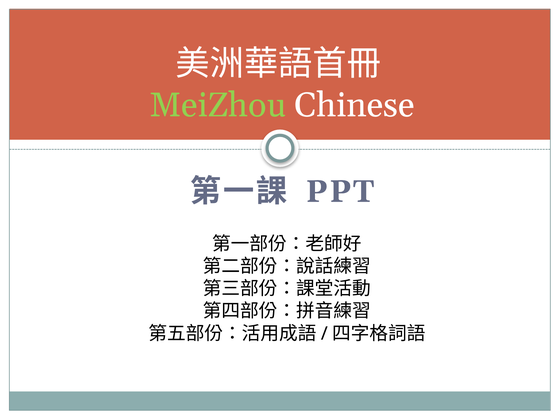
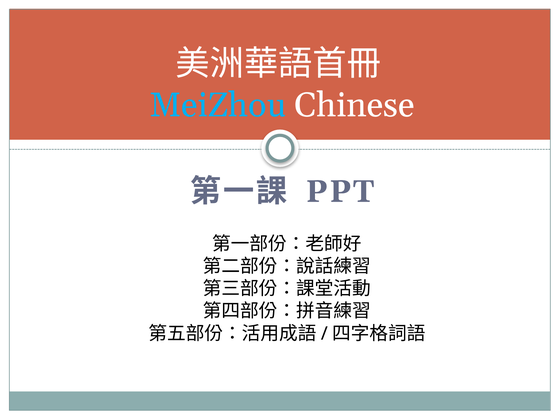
MeiZhou colour: light green -> light blue (218, 105)
